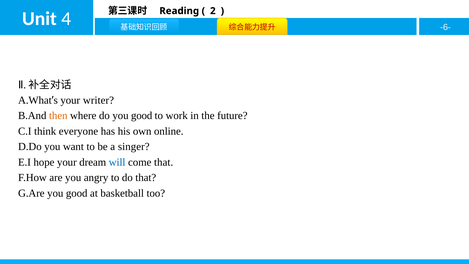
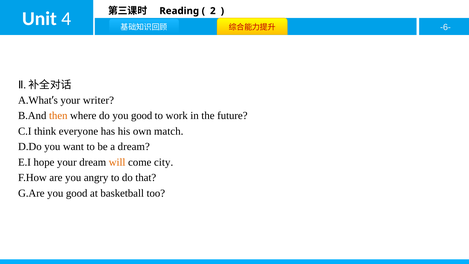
online: online -> match (169, 131)
a singer: singer -> dream (134, 147)
will colour: blue -> orange (117, 162)
come that: that -> city (164, 162)
